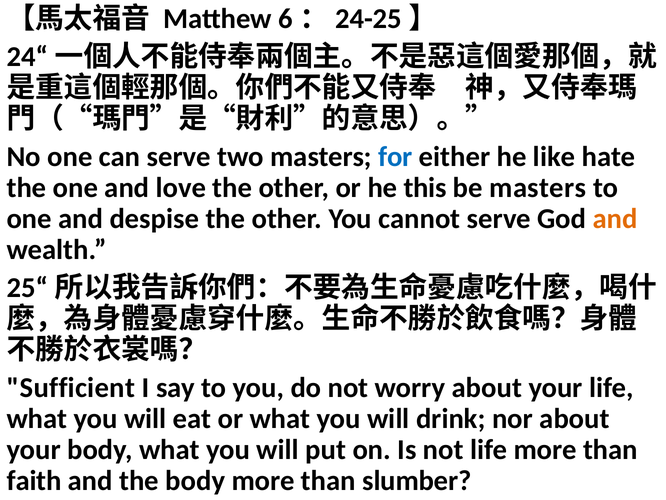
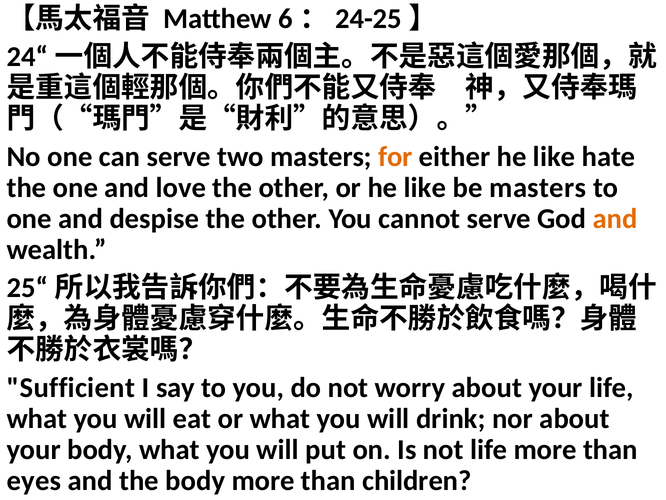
for colour: blue -> orange (395, 157)
or he this: this -> like (425, 188)
faith: faith -> eyes (34, 480)
slumber: slumber -> children (417, 480)
